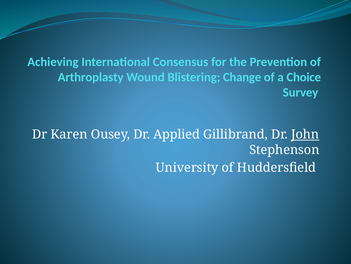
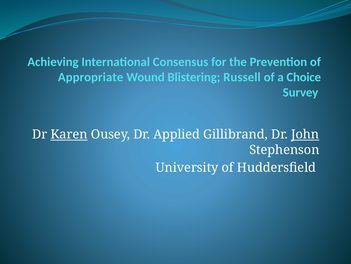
Arthroplasty: Arthroplasty -> Appropriate (91, 77)
Change: Change -> Russell (242, 77)
Karen underline: none -> present (69, 134)
